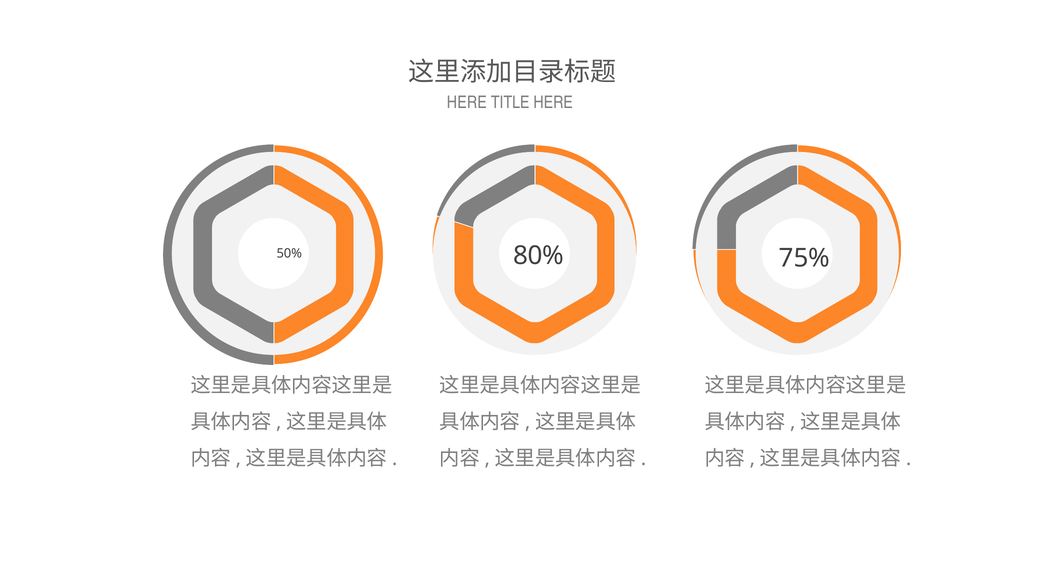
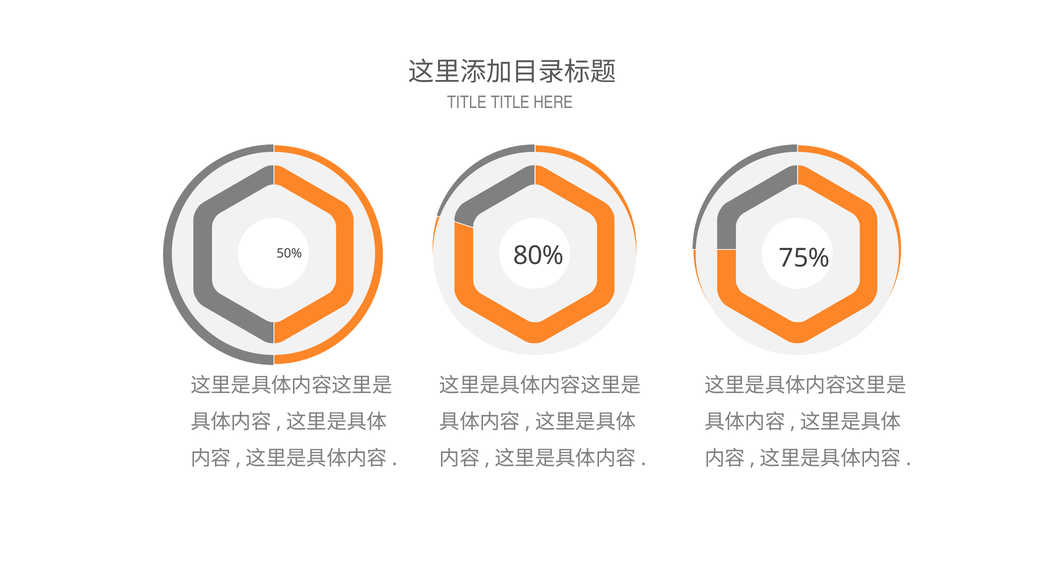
HERE: HERE -> TITLE (467, 102)
